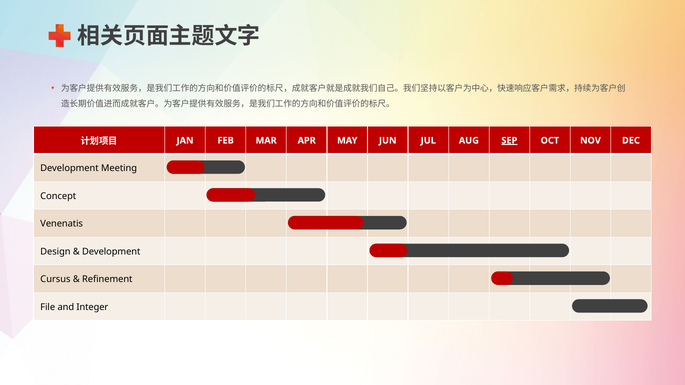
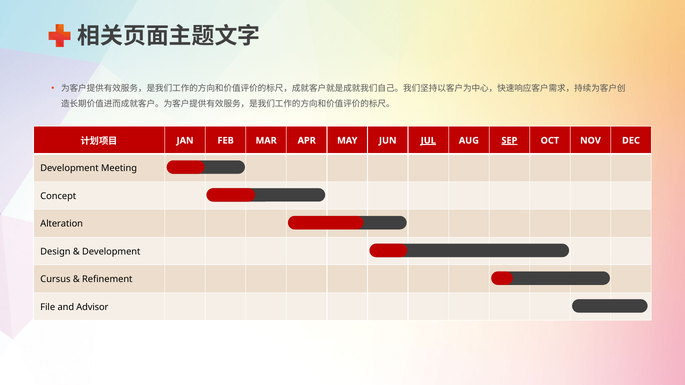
JUL underline: none -> present (428, 141)
Venenatis: Venenatis -> Alteration (62, 224)
Integer: Integer -> Advisor (92, 307)
